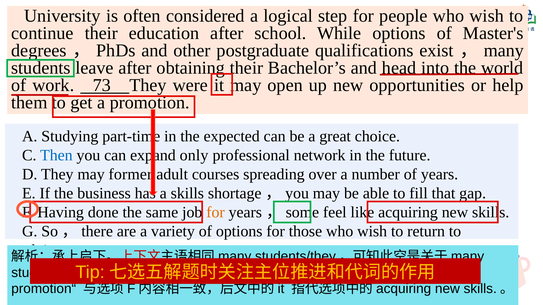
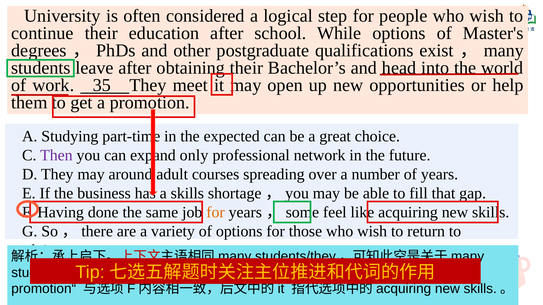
73: 73 -> 35 (102, 85)
were: were -> meet (190, 85)
Then colour: blue -> purple (56, 155)
former: former -> around (131, 174)
